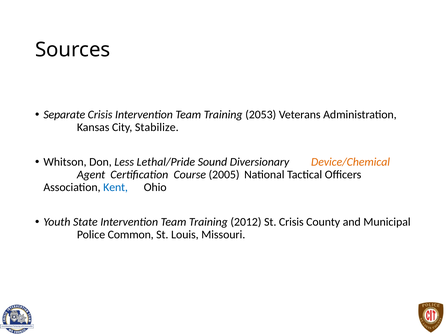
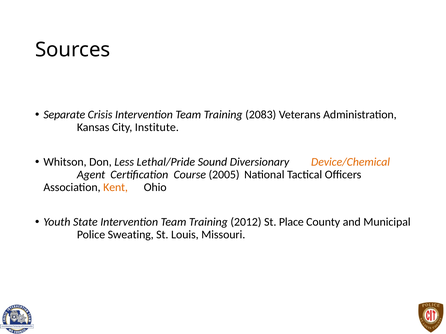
2053: 2053 -> 2083 (261, 115)
Stabilize: Stabilize -> Institute (157, 128)
Kent colour: blue -> orange (116, 188)
St Crisis: Crisis -> Place (291, 222)
Common: Common -> Sweating (131, 235)
